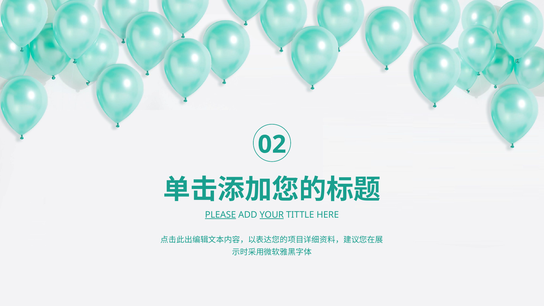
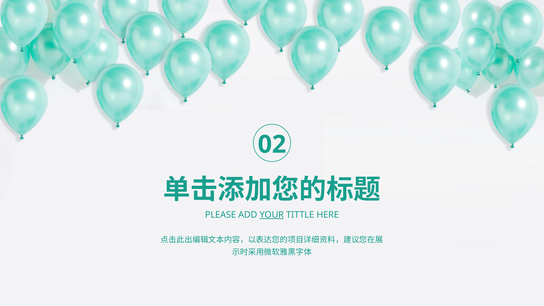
PLEASE underline: present -> none (220, 215)
